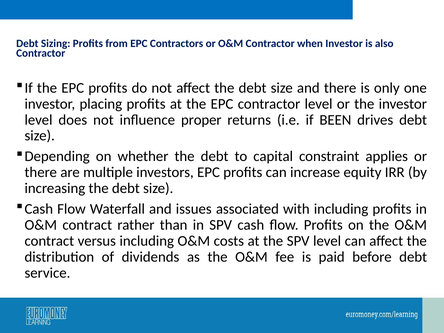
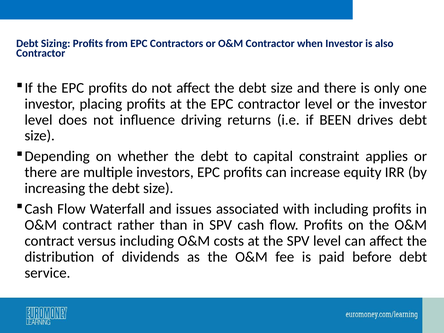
proper: proper -> driving (201, 120)
